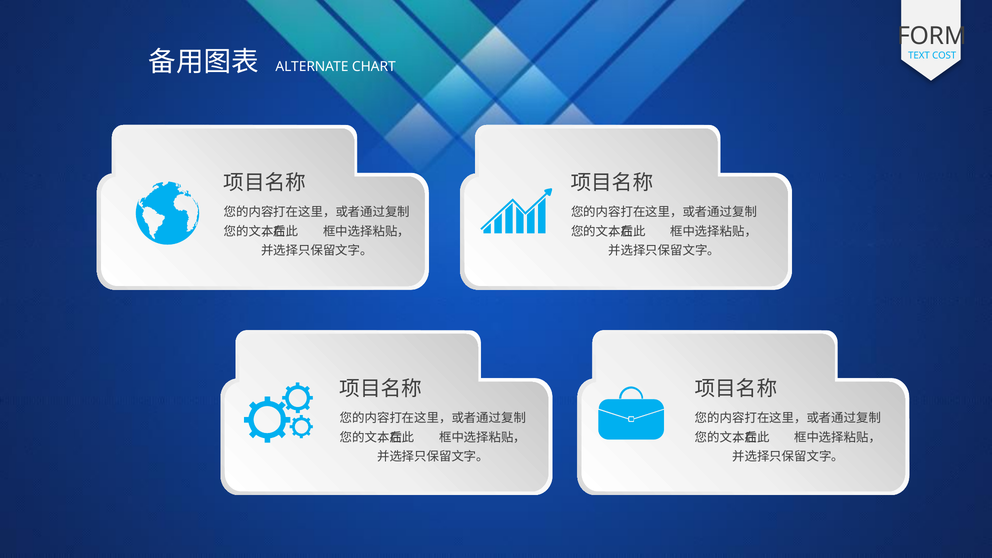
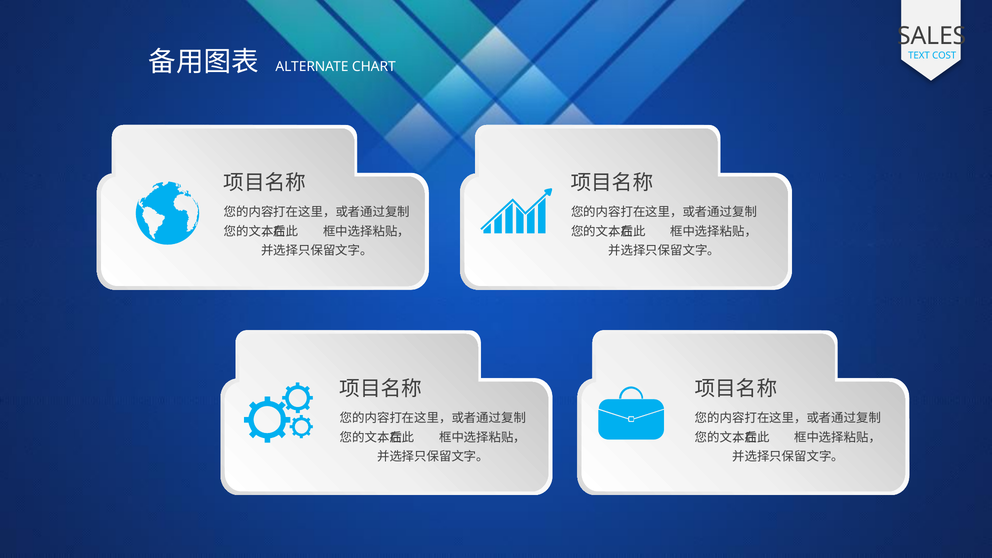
FORM: FORM -> SALES (932, 36)
